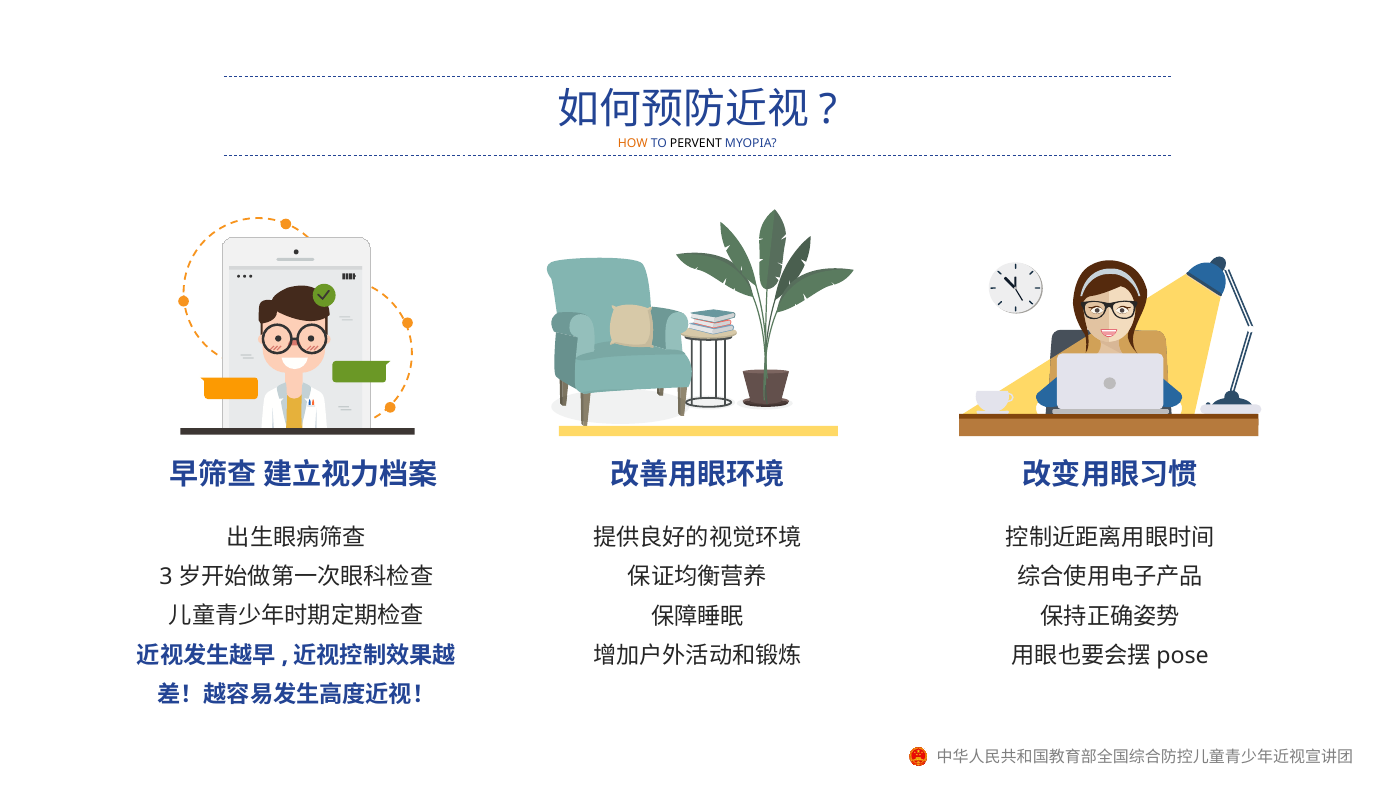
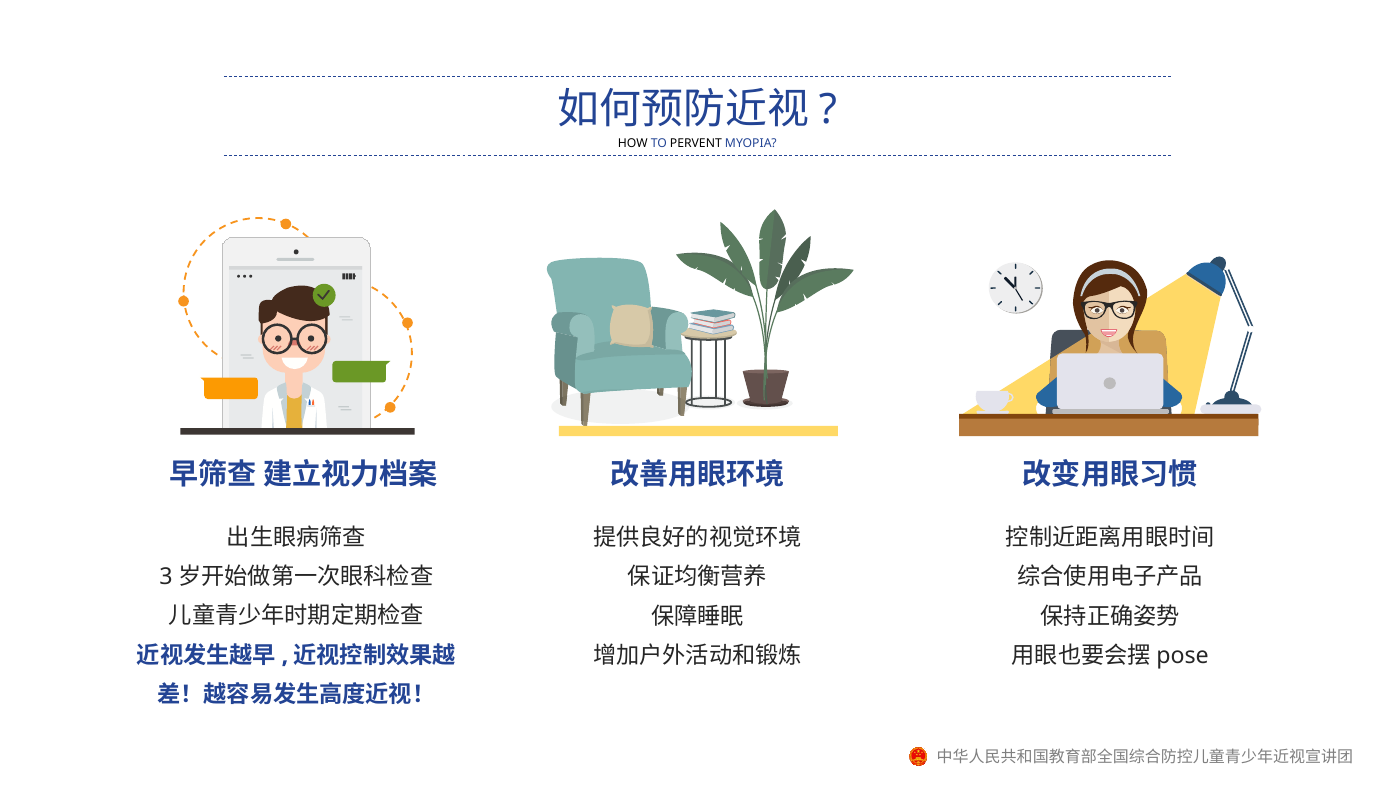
HOW colour: orange -> black (633, 143)
